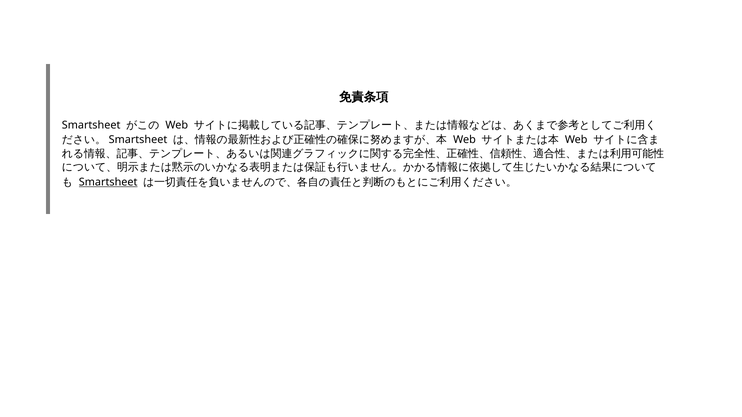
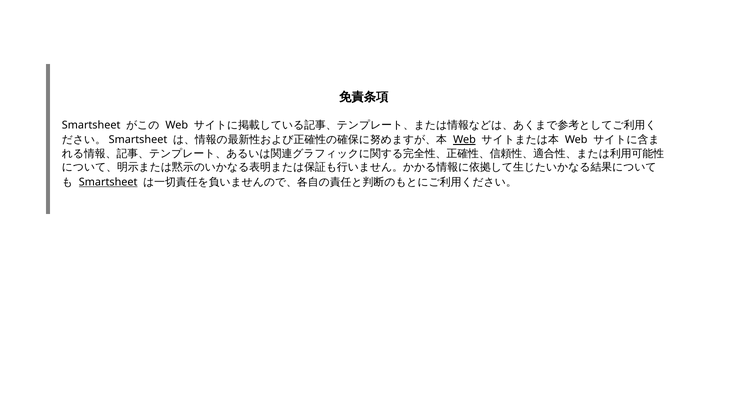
Web underline: none -> present (464, 140)
